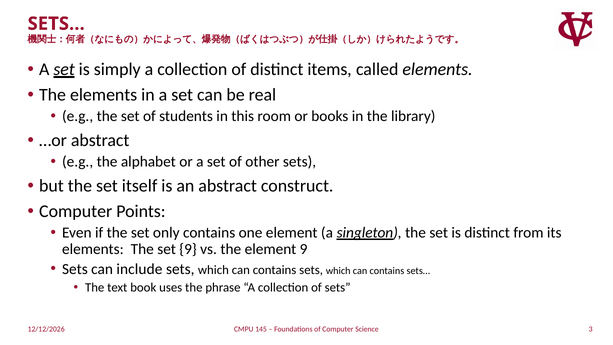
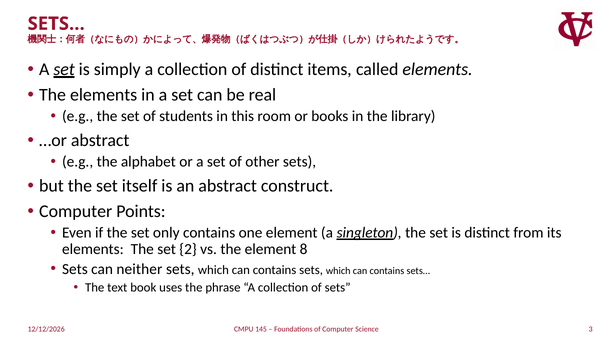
set 9: 9 -> 2 (188, 249)
element 9: 9 -> 8 (304, 249)
include: include -> neither (139, 269)
